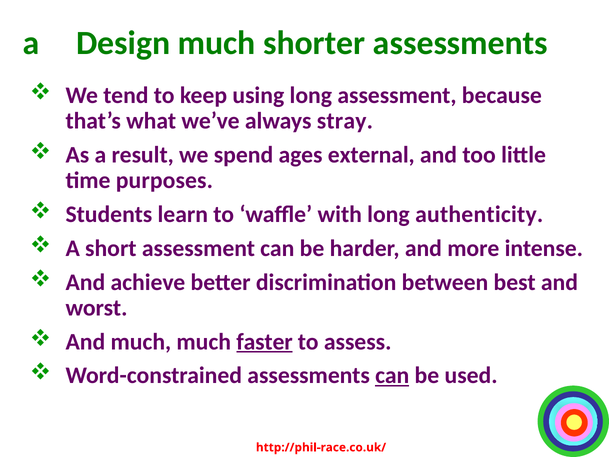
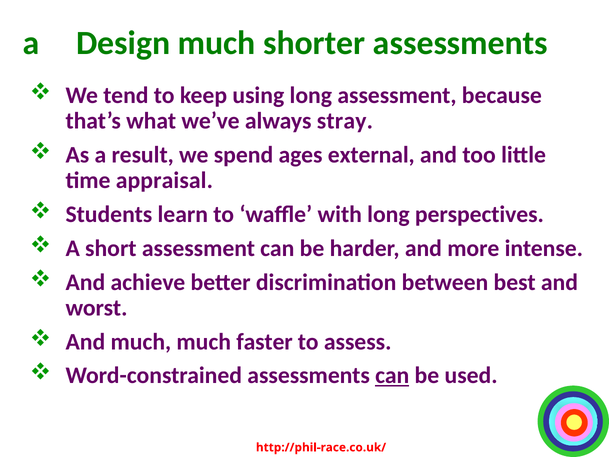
purposes: purposes -> appraisal (164, 180)
authenticity: authenticity -> perspectives (479, 214)
faster underline: present -> none (265, 342)
